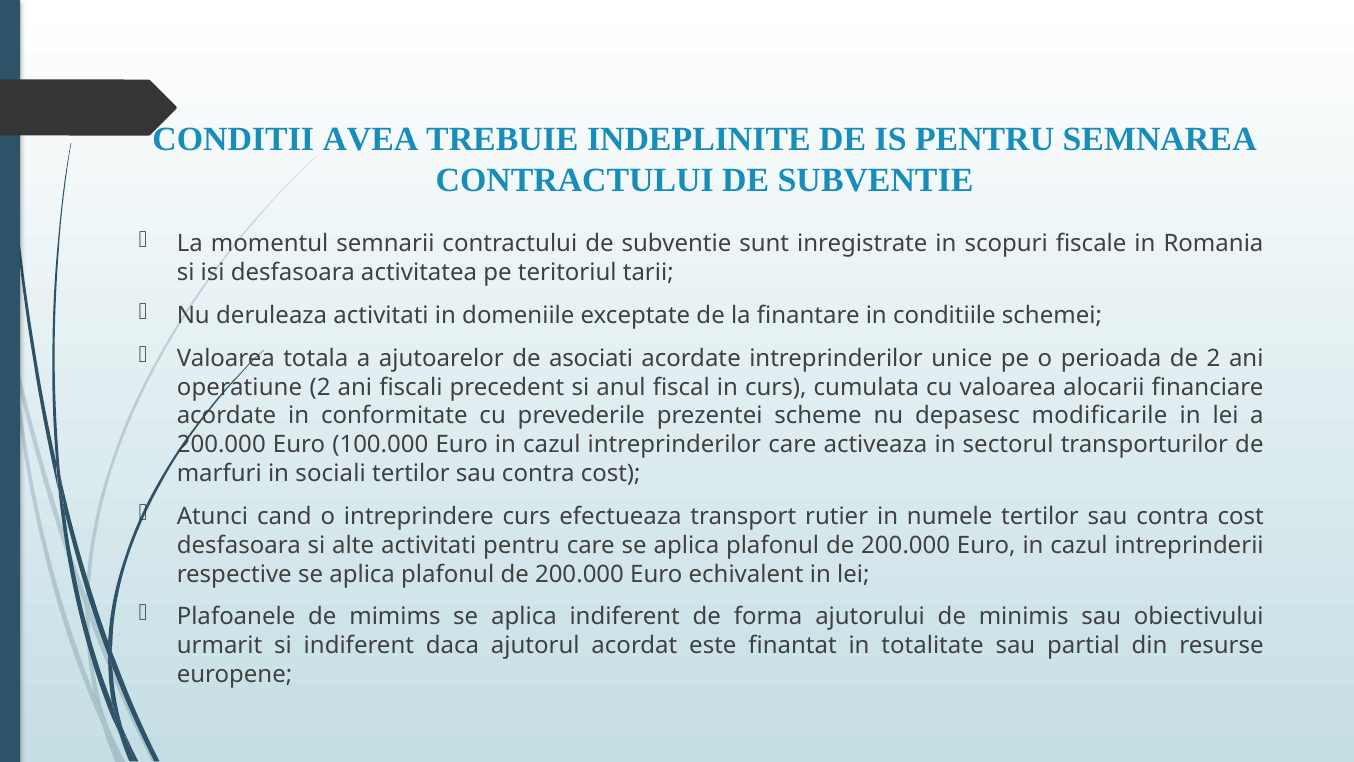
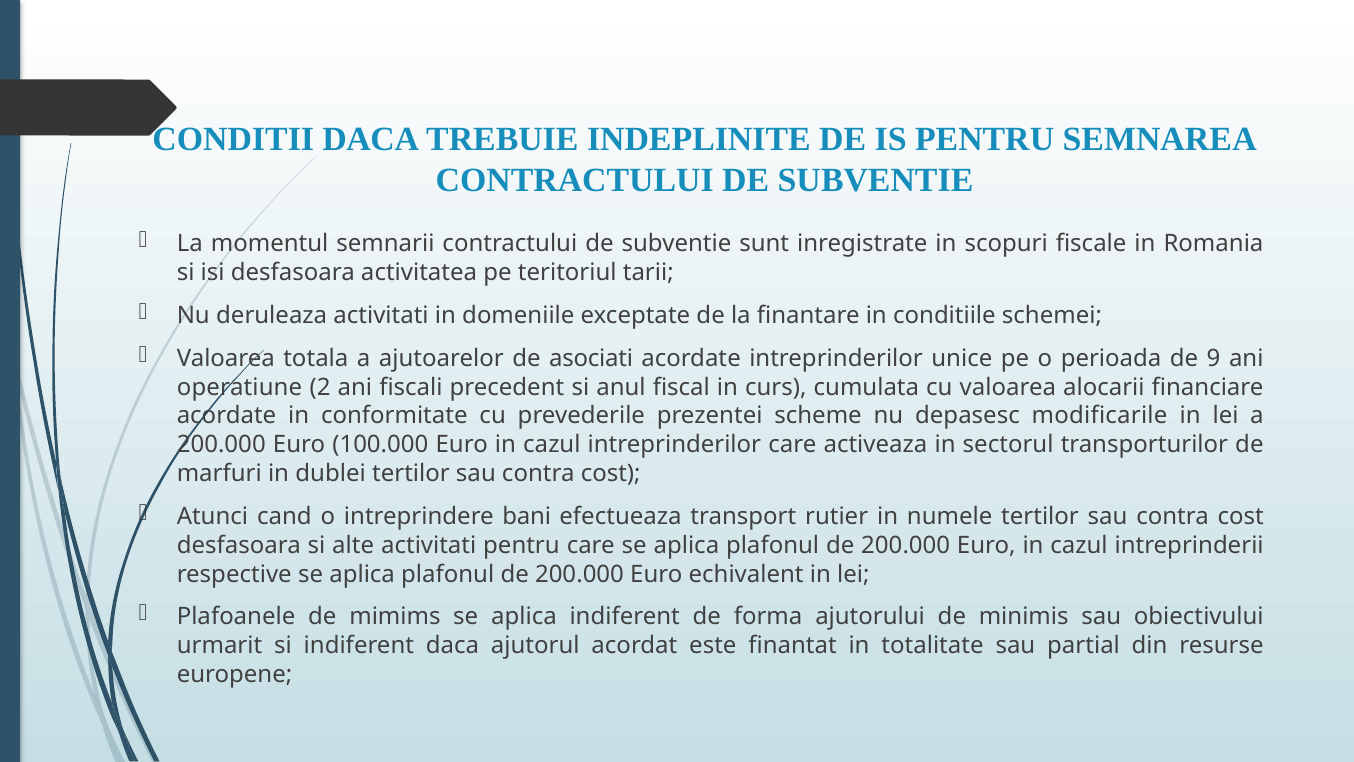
CONDITII AVEA: AVEA -> DACA (371, 140)
de 2: 2 -> 9 (1214, 358)
sociali: sociali -> dublei (331, 473)
intreprindere curs: curs -> bani (527, 516)
